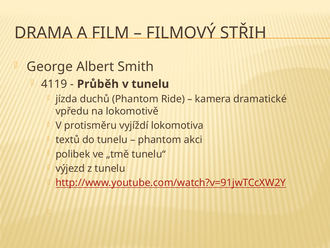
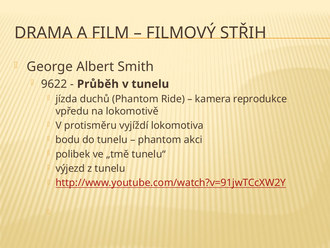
4119: 4119 -> 9622 (54, 84)
dramatické: dramatické -> reprodukce (260, 99)
textů: textů -> bodu (68, 140)
